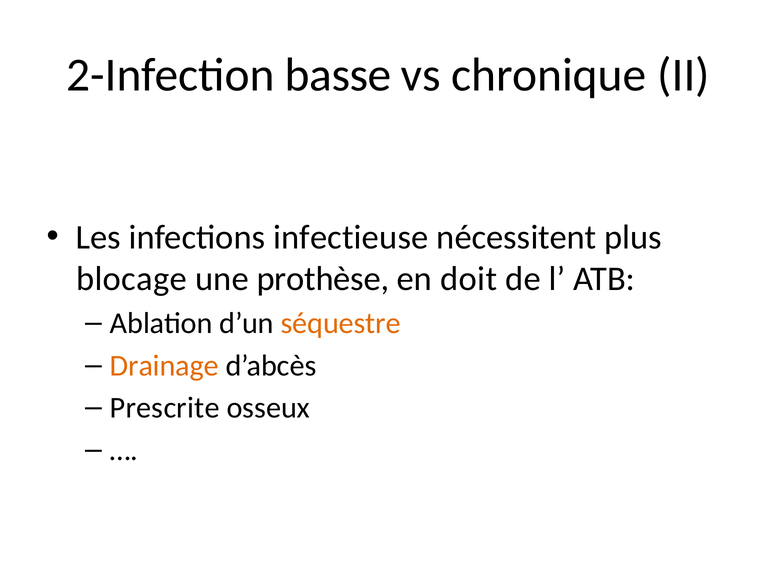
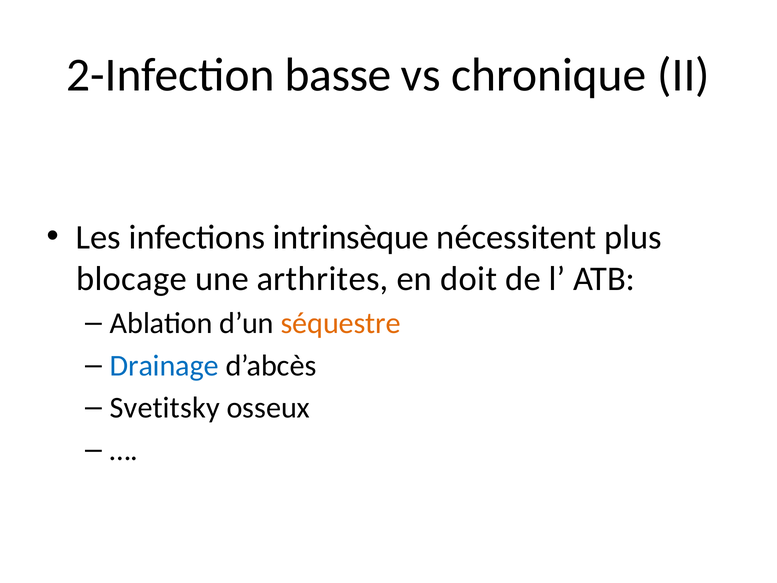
infectieuse: infectieuse -> intrinsèque (351, 237)
prothèse: prothèse -> arthrites (323, 279)
Drainage colour: orange -> blue (164, 366)
Prescrite: Prescrite -> Svetitsky (165, 408)
